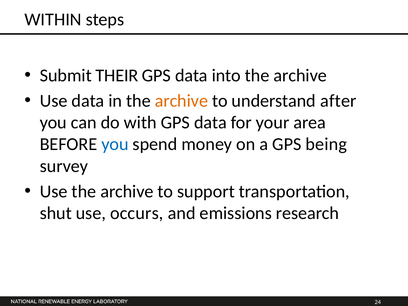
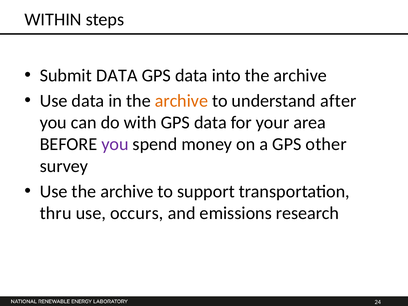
Submit THEIR: THEIR -> DATA (117, 75)
you colour: blue -> purple (115, 144)
being: being -> other (326, 144)
shut: shut -> thru (56, 213)
